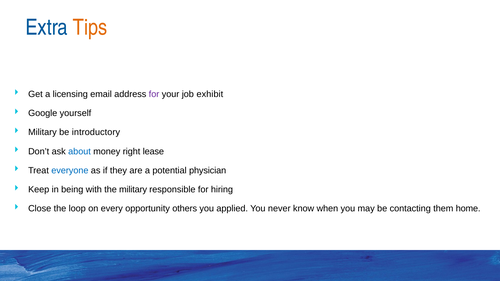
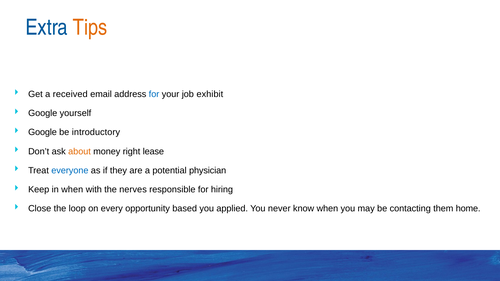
licensing: licensing -> received (70, 94)
for colour: purple -> blue (154, 94)
Military: Military -> Google (43, 132)
about colour: blue -> orange (80, 152)
in being: being -> when (72, 190)
the military: military -> nerves (133, 190)
others: others -> based (185, 209)
